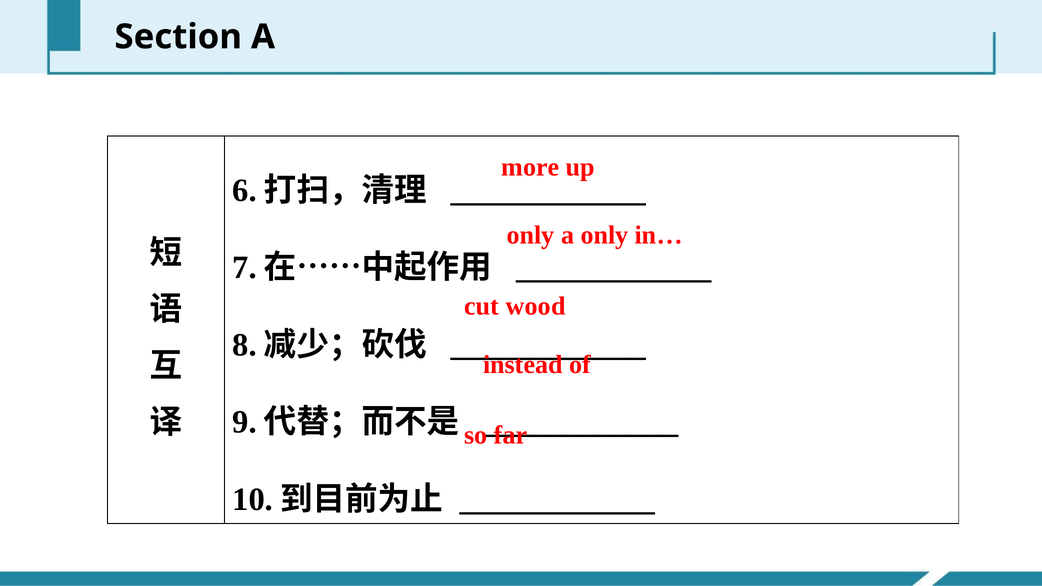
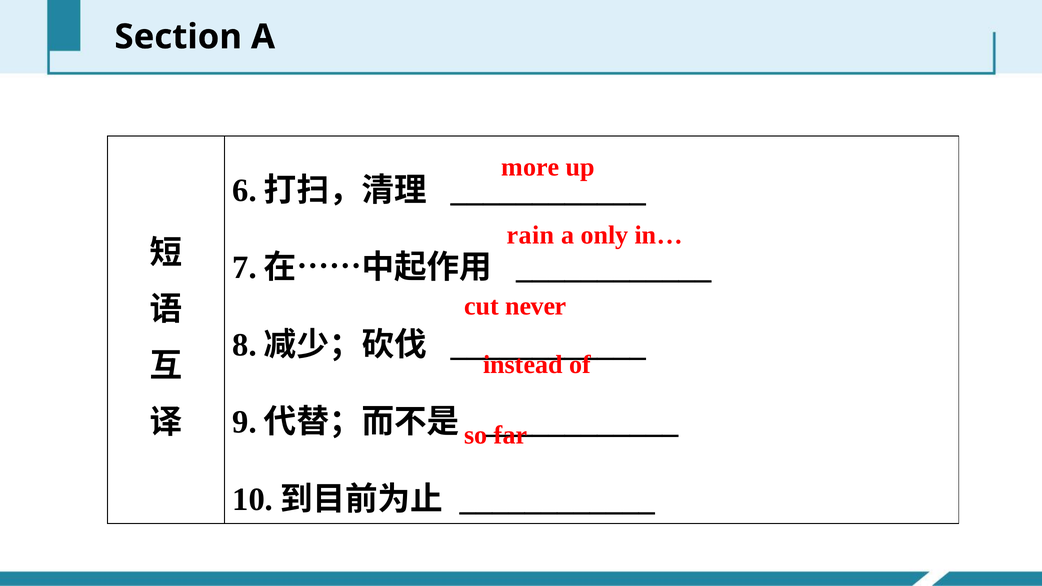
only: only -> rain (531, 235)
wood: wood -> never (536, 306)
